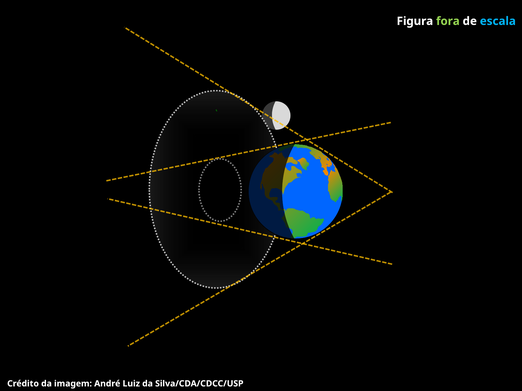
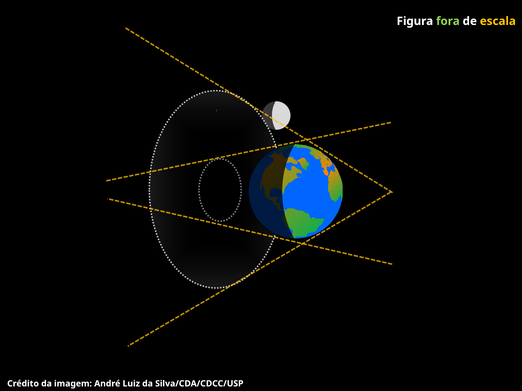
escala colour: light blue -> yellow (498, 21)
